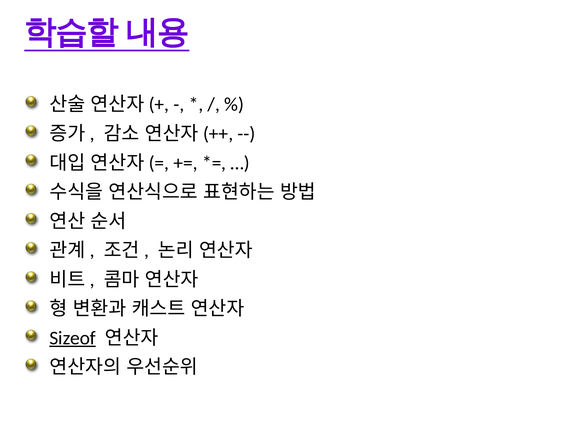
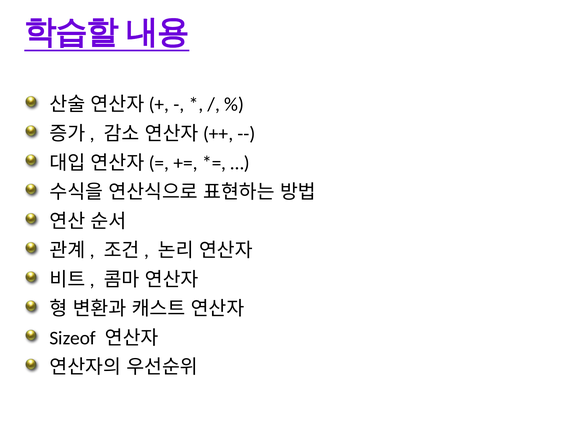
Sizeof underline: present -> none (73, 338)
